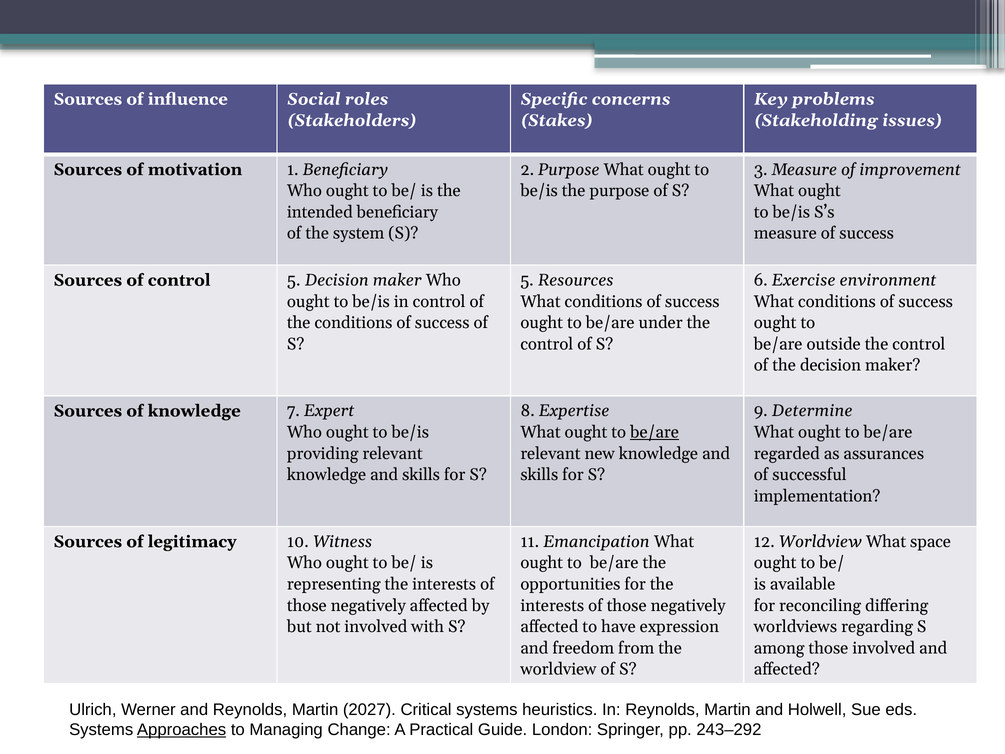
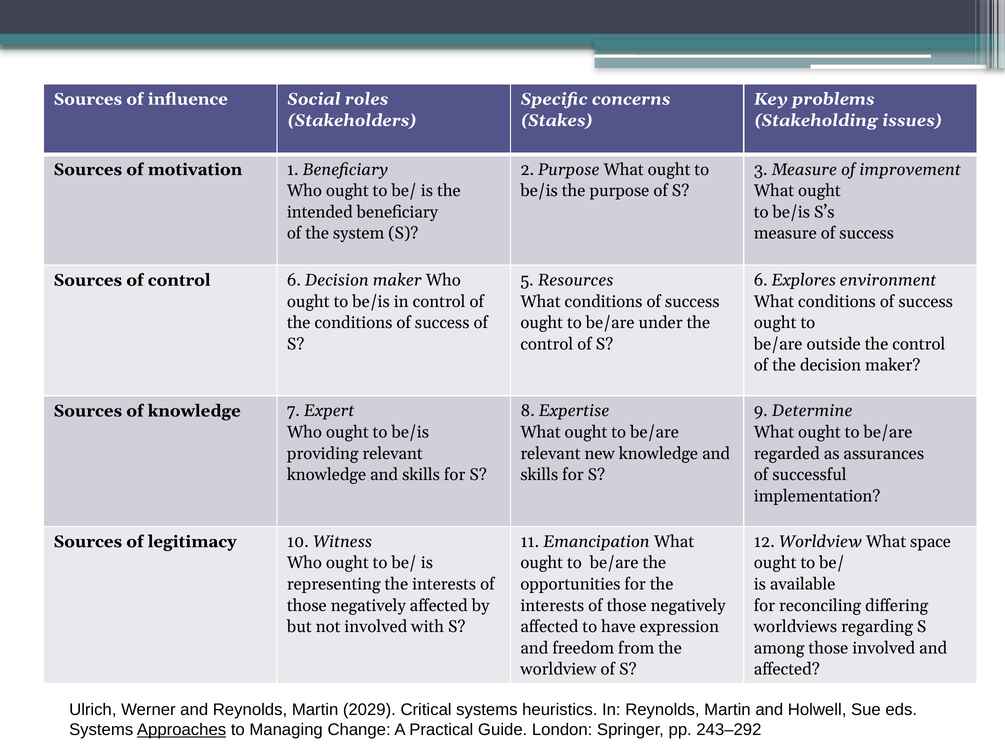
control 5: 5 -> 6 (294, 280)
Exercise: Exercise -> Explores (804, 280)
be/are underline: present -> none (655, 432)
2027: 2027 -> 2029 (369, 710)
